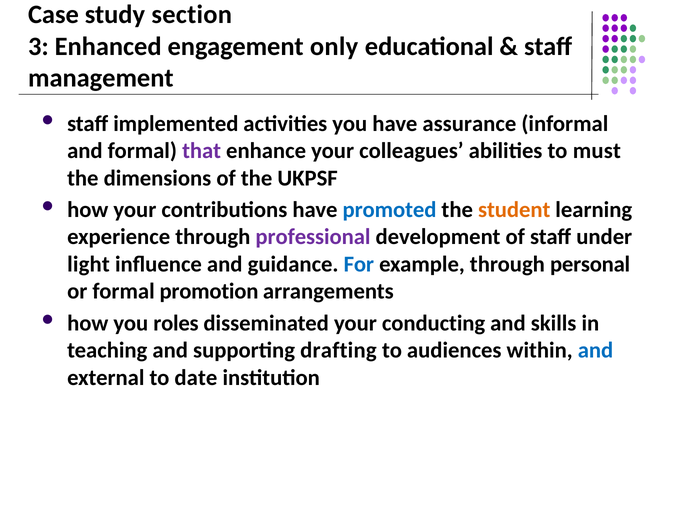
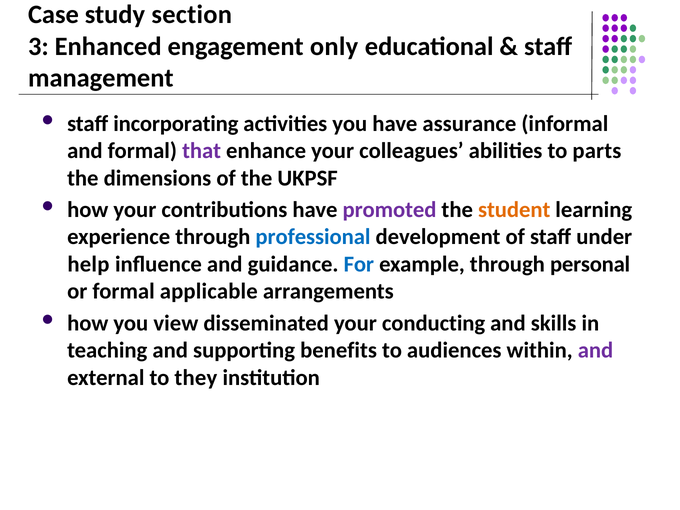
implemented: implemented -> incorporating (176, 124)
must: must -> parts (597, 151)
promoted colour: blue -> purple (390, 210)
professional colour: purple -> blue (313, 237)
light: light -> help (88, 264)
promotion: promotion -> applicable (209, 291)
roles: roles -> view (176, 323)
drafting: drafting -> benefits (339, 350)
and colour: blue -> purple (596, 350)
date: date -> they (196, 378)
